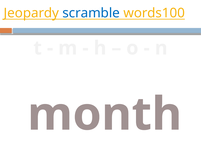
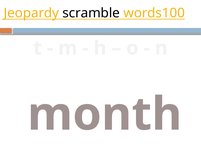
scramble colour: blue -> black (91, 13)
